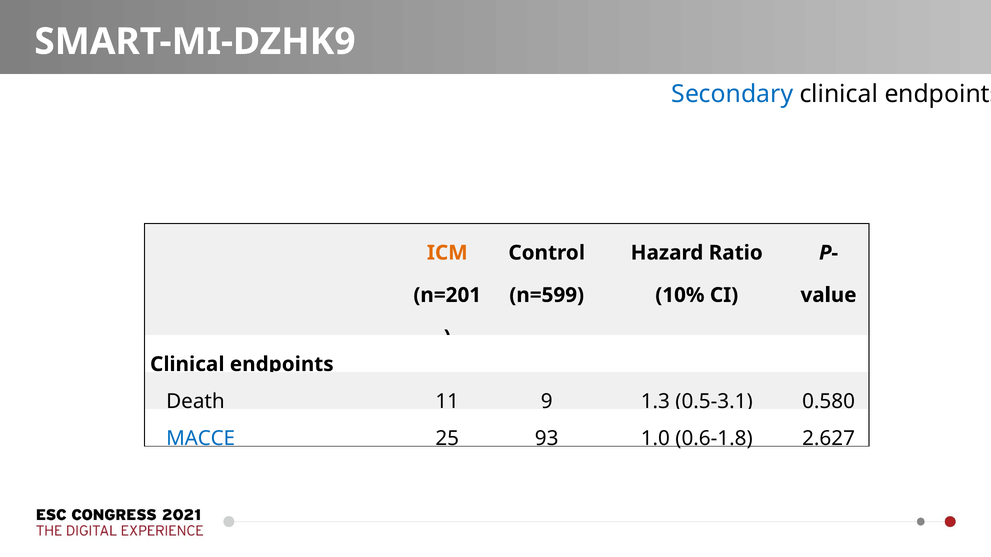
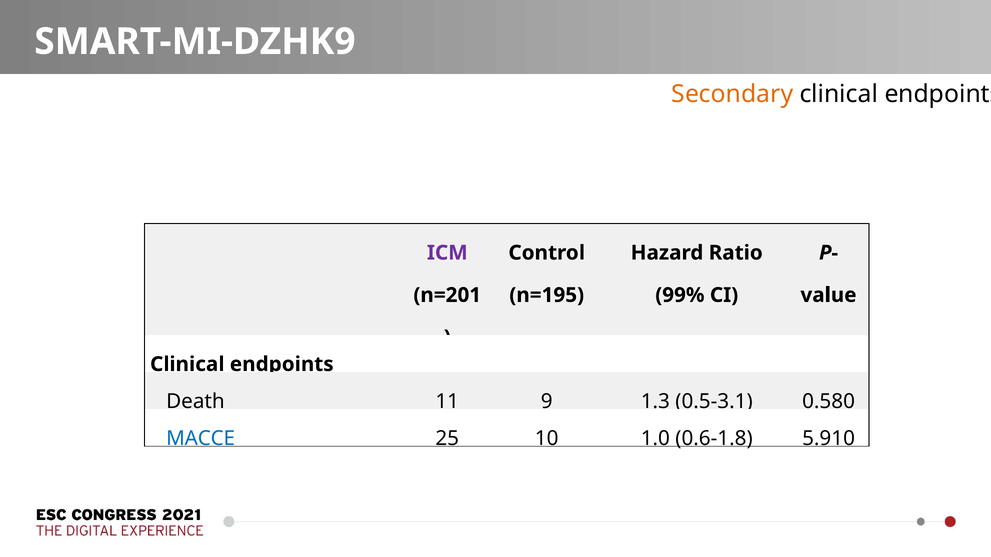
Secondary colour: blue -> orange (732, 94)
ICM colour: orange -> purple (447, 253)
n=599: n=599 -> n=195 (547, 295)
10%: 10% -> 99% (680, 295)
93: 93 -> 10 (547, 439)
2.627: 2.627 -> 5.910 (829, 439)
